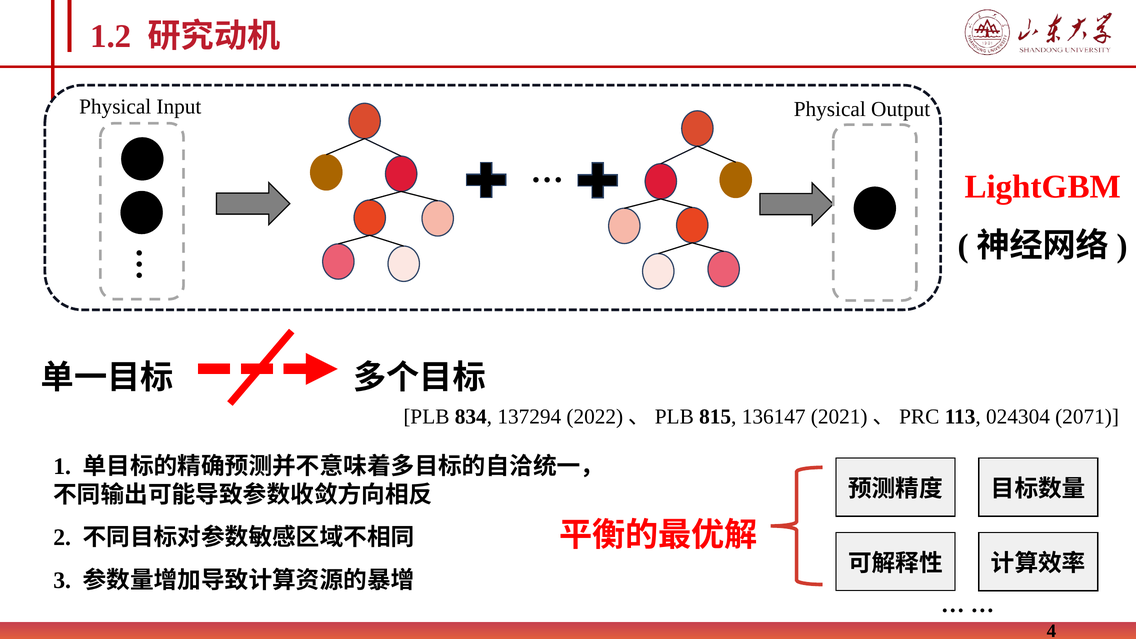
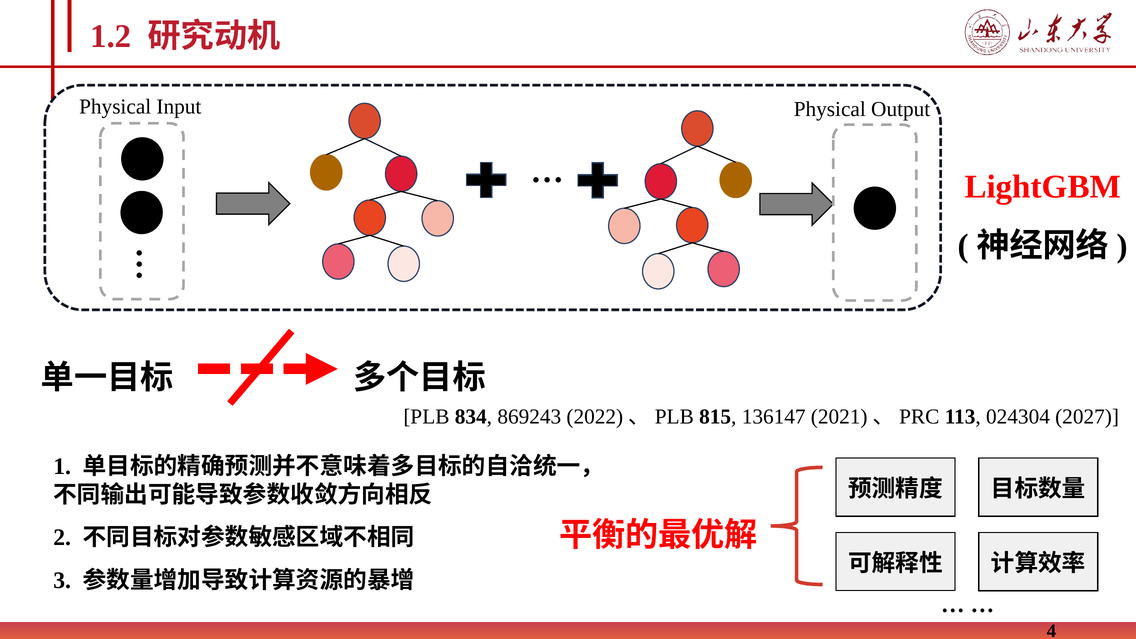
137294: 137294 -> 869243 (529, 417)
2071: 2071 -> 2027 (1087, 417)
